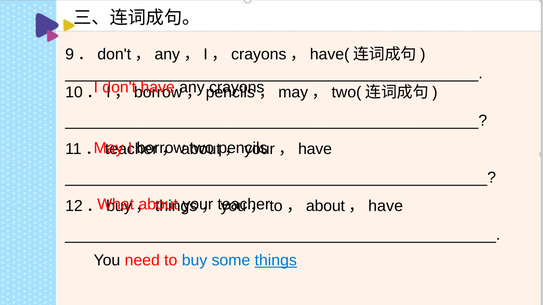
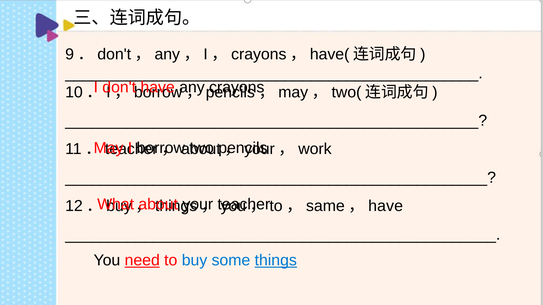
have: have -> work (315, 149)
about: about -> same (325, 206)
need underline: none -> present (142, 261)
